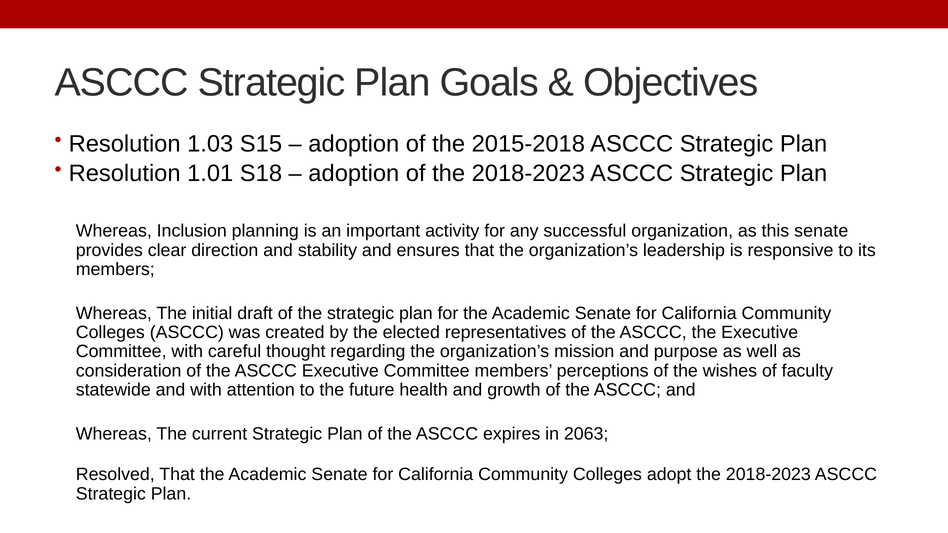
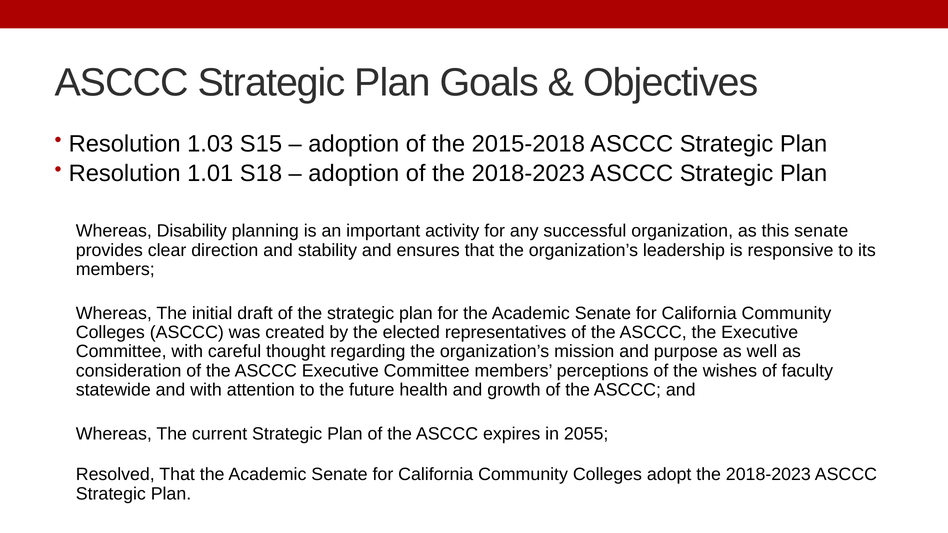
Inclusion: Inclusion -> Disability (192, 231)
2063: 2063 -> 2055 (586, 434)
